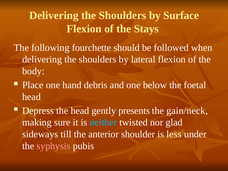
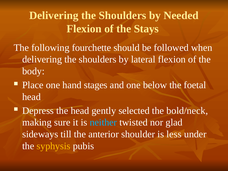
Surface: Surface -> Needed (181, 15)
debris: debris -> stages (96, 85)
presents: presents -> selected (134, 111)
gain/neck: gain/neck -> bold/neck (187, 111)
syphysis colour: pink -> yellow (54, 146)
